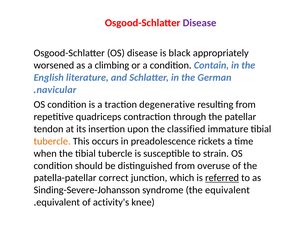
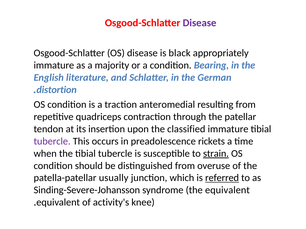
worsened: worsened -> immature (54, 65)
climbing: climbing -> majority (112, 65)
Contain: Contain -> Bearing (211, 65)
navicular: navicular -> distortion (57, 90)
degenerative: degenerative -> anteromedial (167, 105)
tubercle colour: orange -> purple (52, 142)
strain underline: none -> present (216, 154)
correct: correct -> usually (114, 178)
